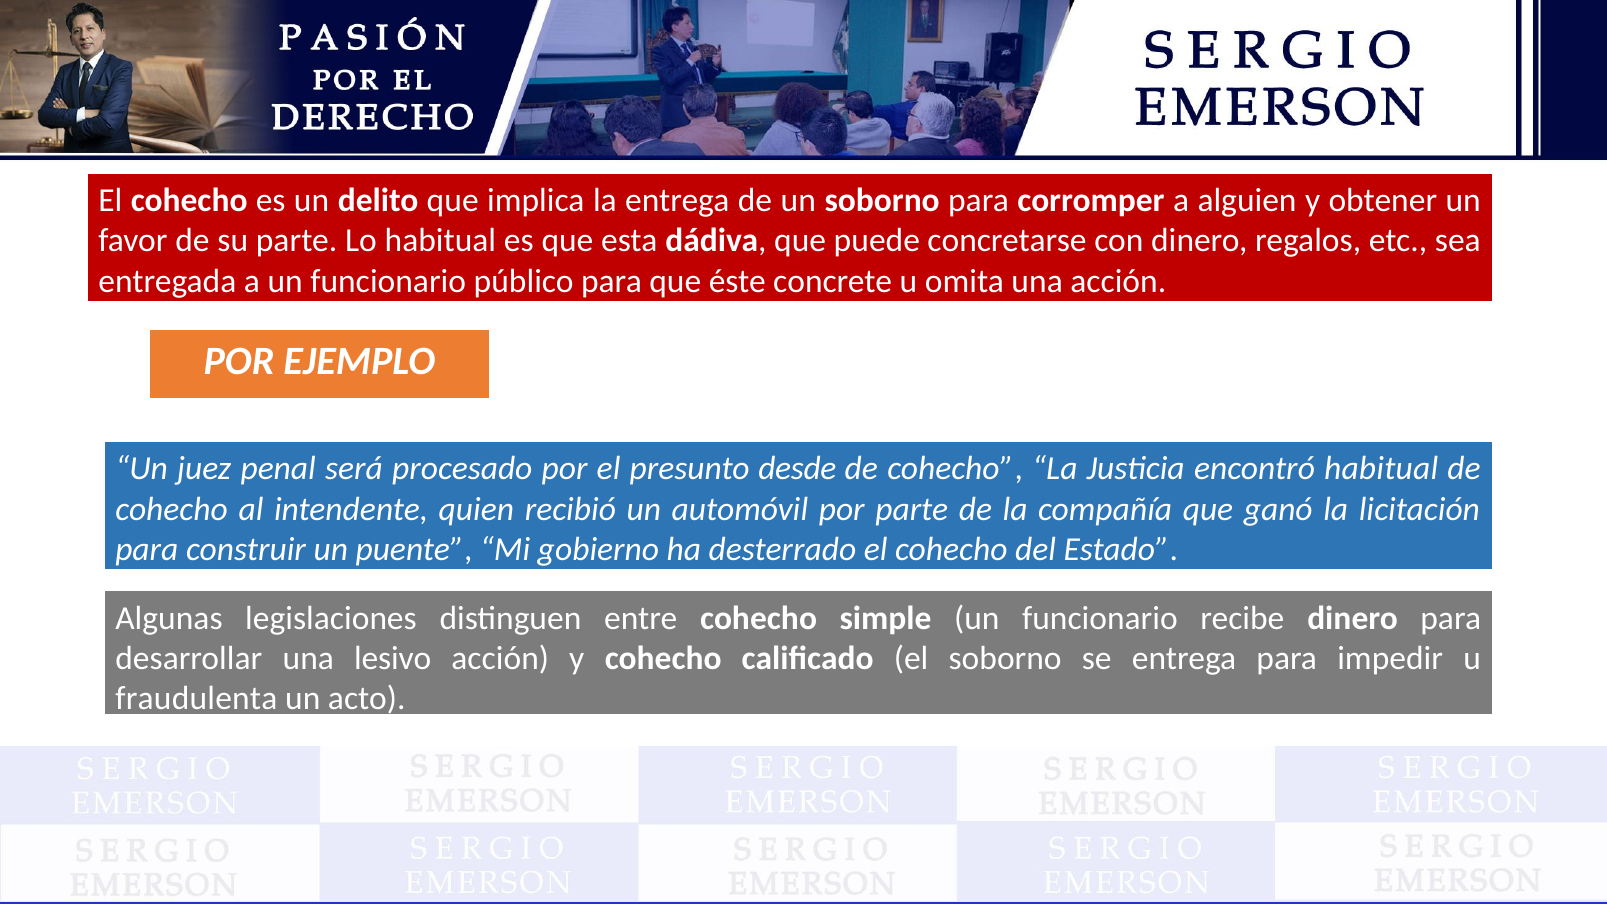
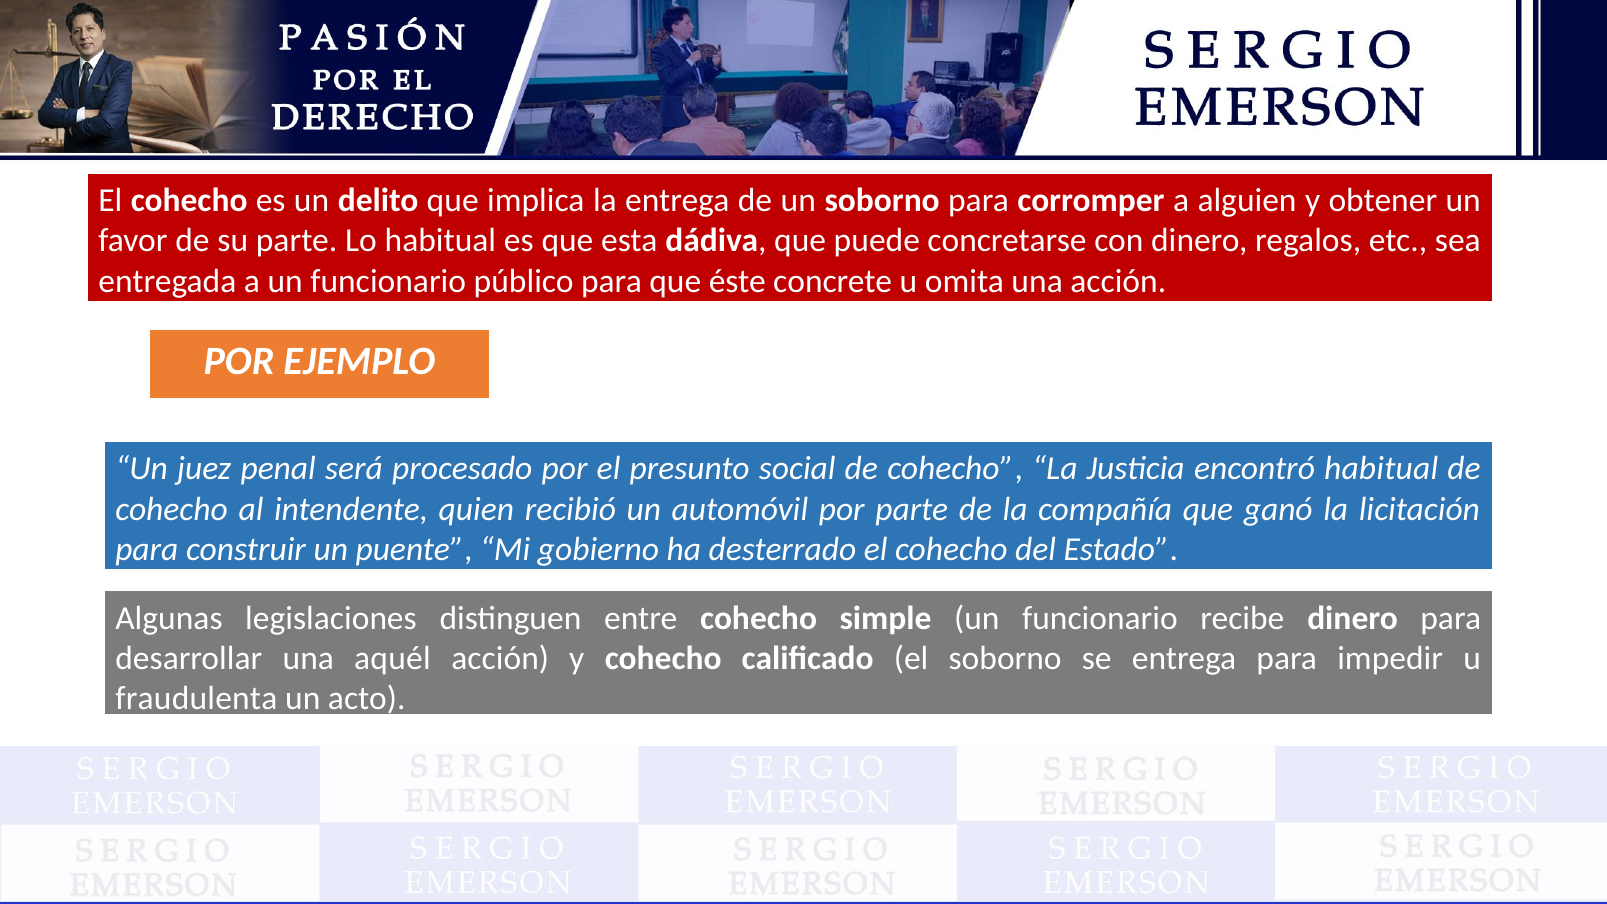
desde: desde -> social (797, 469)
lesivo: lesivo -> aquél (392, 658)
